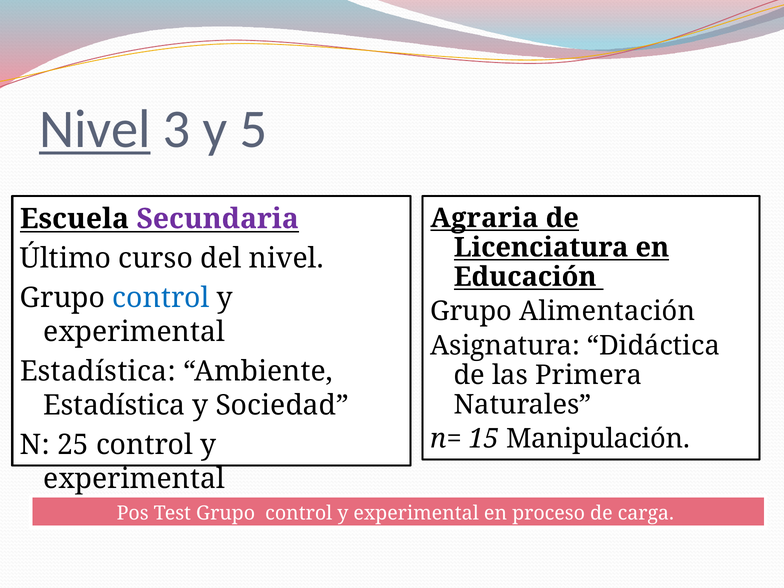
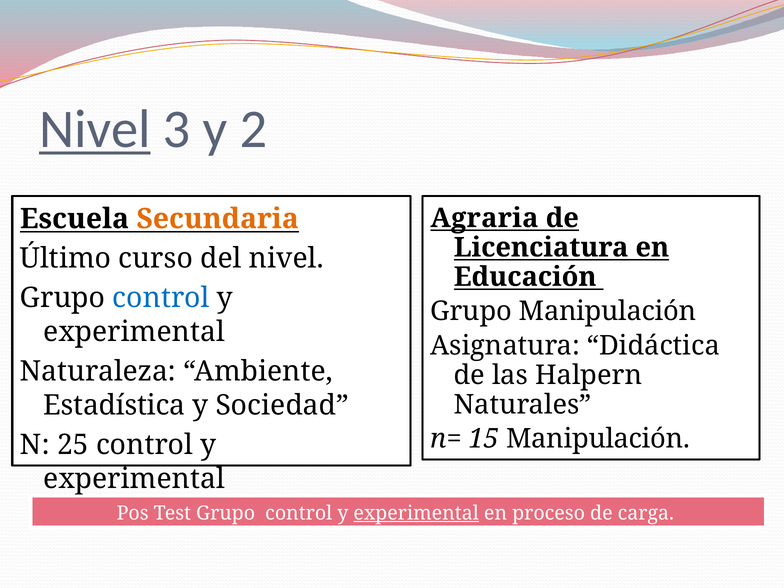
5: 5 -> 2 (253, 129)
Secundaria colour: purple -> orange (218, 219)
Grupo Alimentación: Alimentación -> Manipulación (607, 311)
Estadística: Estadística -> Naturaleza (98, 372)
Primera: Primera -> Halpern (589, 375)
experimental underline: none -> present (416, 513)
